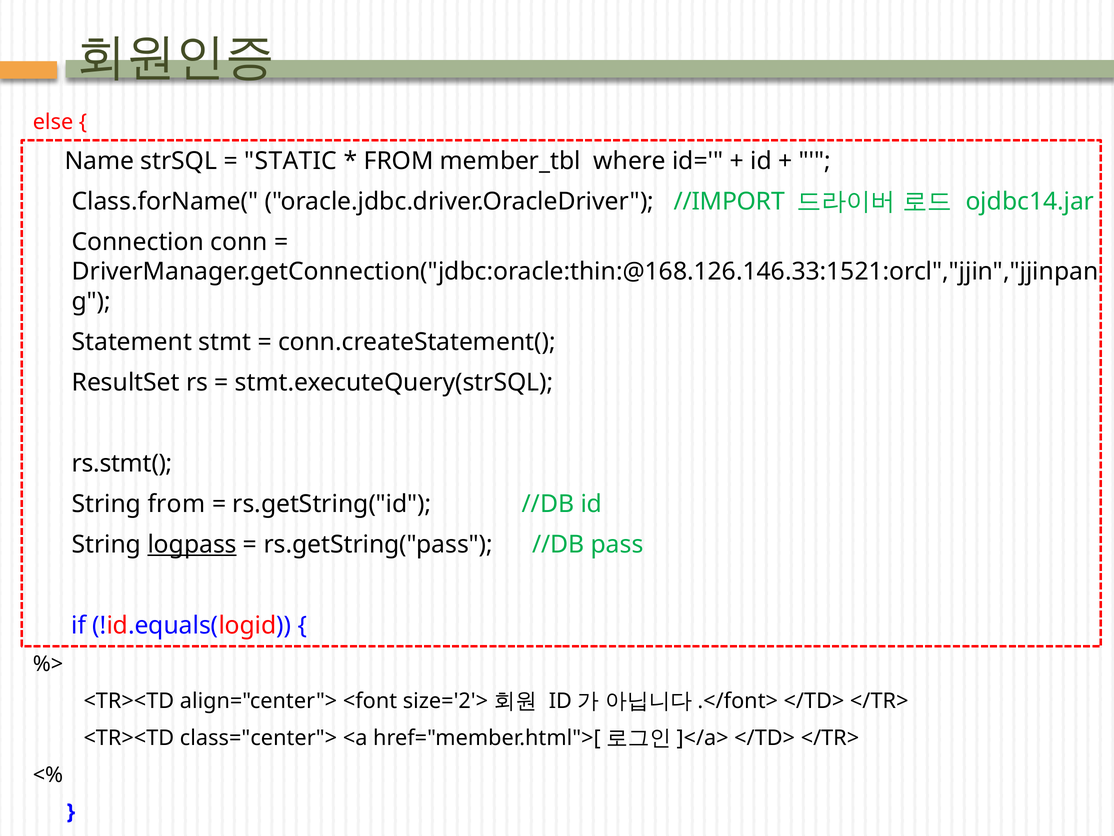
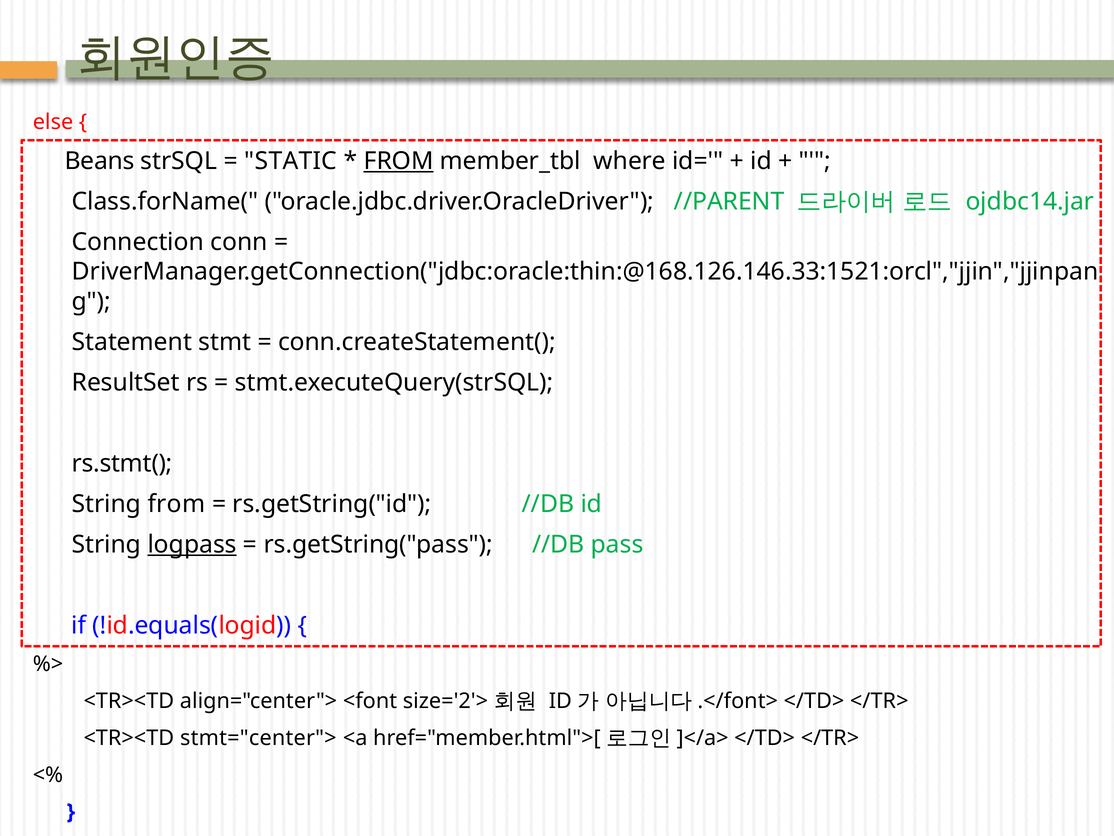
Name: Name -> Beans (100, 161)
FROM underline: none -> present (399, 161)
//IMPORT: //IMPORT -> //PARENT (729, 201)
class="center">: class="center"> -> stmt="center"> (258, 738)
